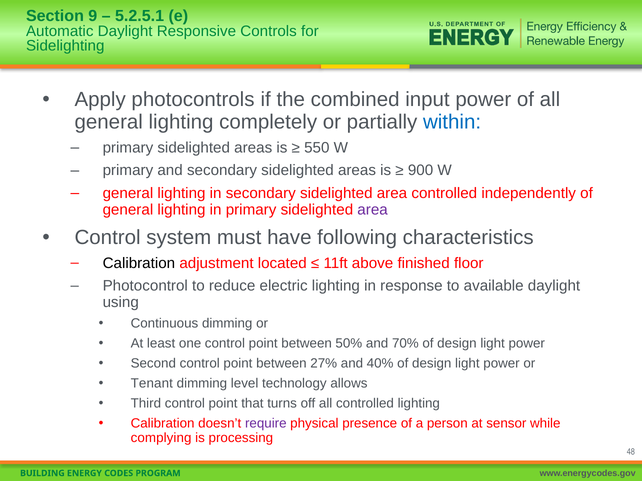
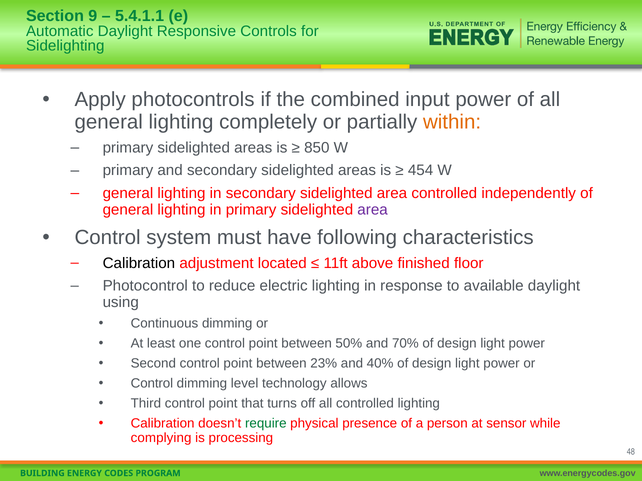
5.2.5.1: 5.2.5.1 -> 5.4.1.1 (140, 16)
within colour: blue -> orange (452, 122)
550: 550 -> 850 (317, 148)
900: 900 -> 454 (421, 171)
27%: 27% -> 23% (324, 364)
Tenant: Tenant -> Control (152, 384)
require colour: purple -> green (266, 424)
